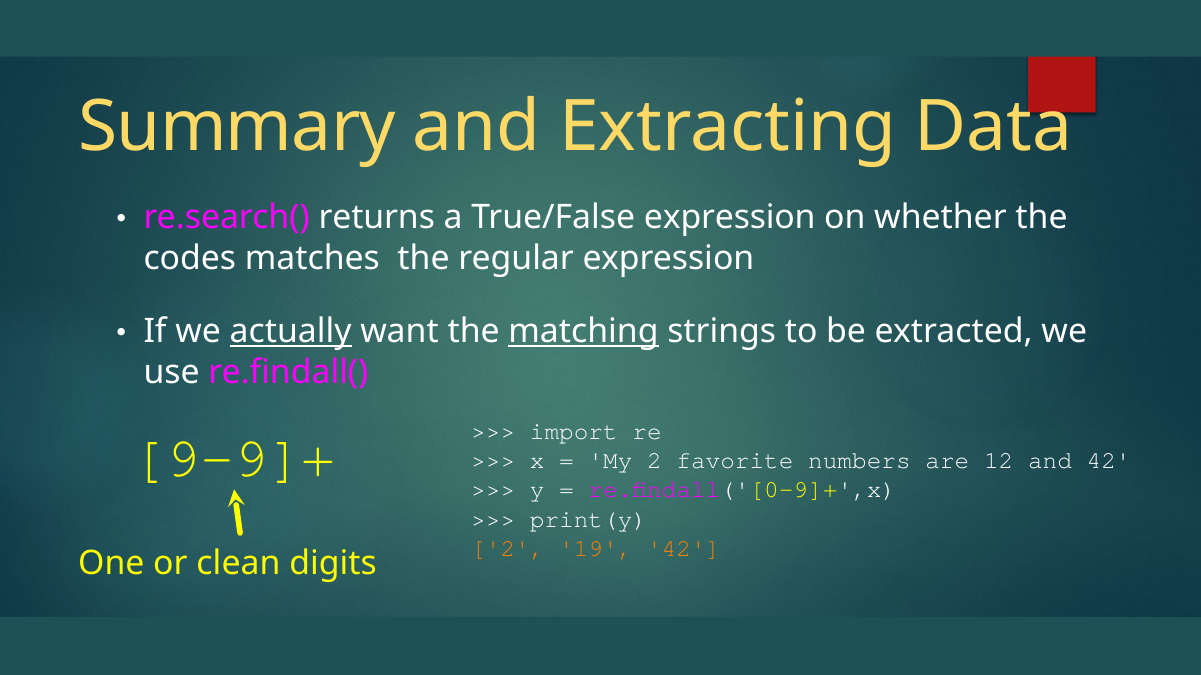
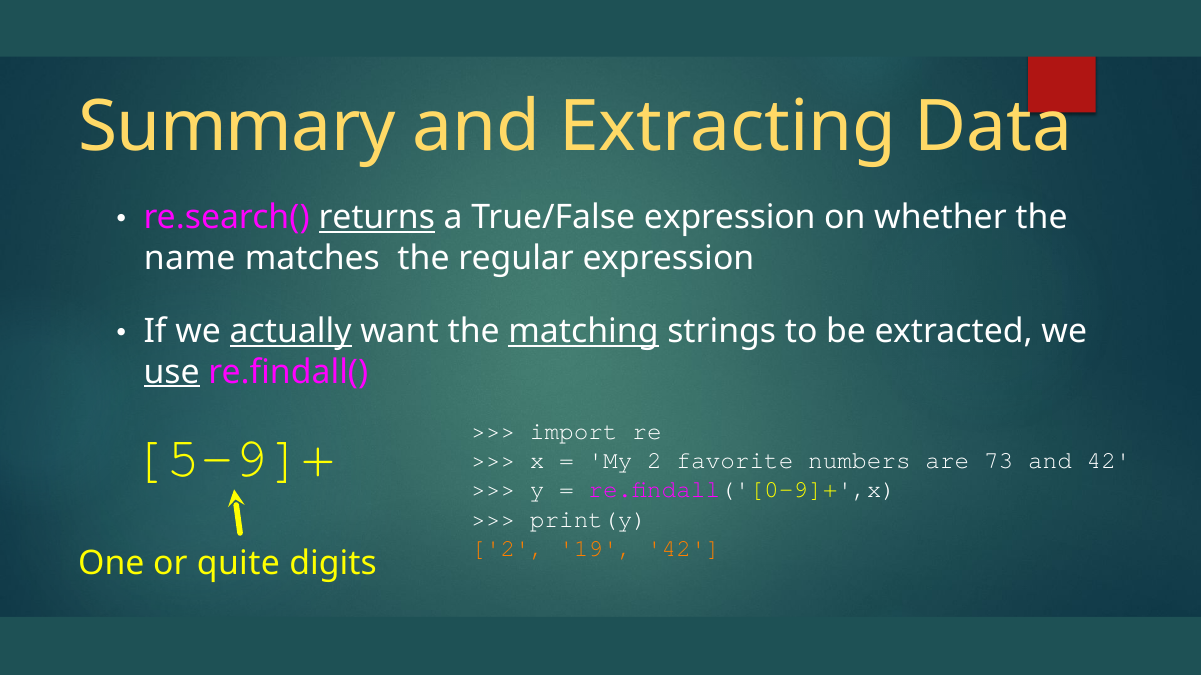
returns underline: none -> present (377, 218)
codes: codes -> name (190, 258)
use underline: none -> present (172, 372)
9-9]+: 9-9]+ -> 5-9]+ (234, 459)
12: 12 -> 73 (999, 461)
clean: clean -> quite (238, 564)
